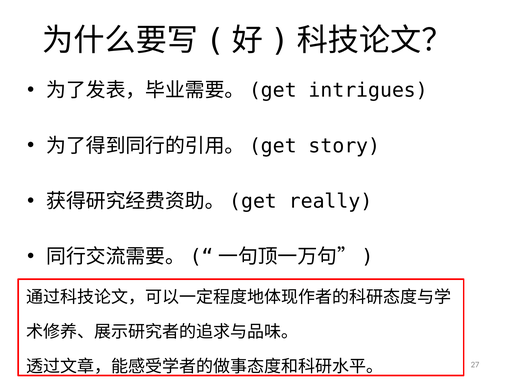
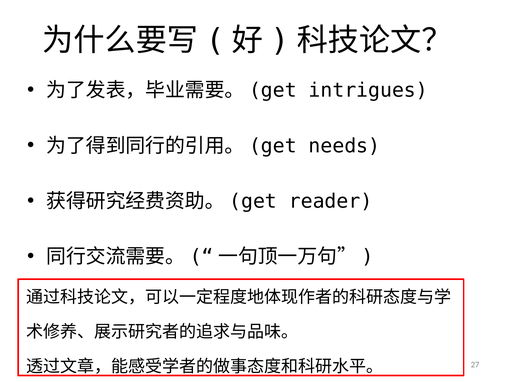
story: story -> needs (344, 146)
really: really -> reader (331, 201)
